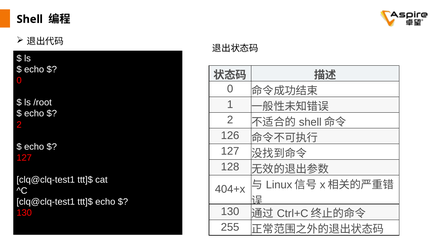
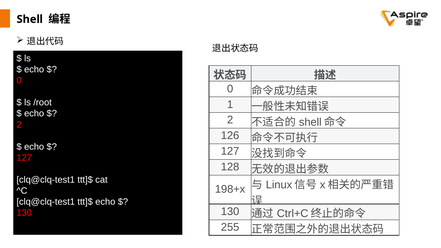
404+x: 404+x -> 198+x (230, 189)
